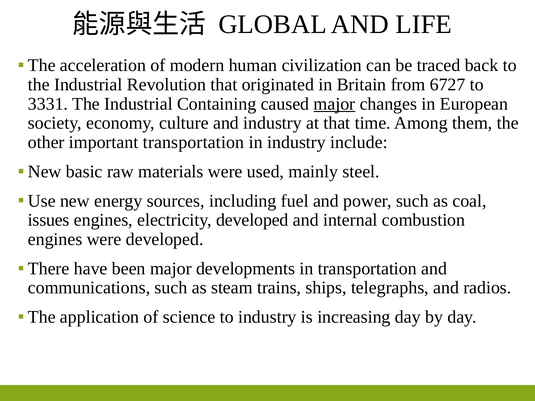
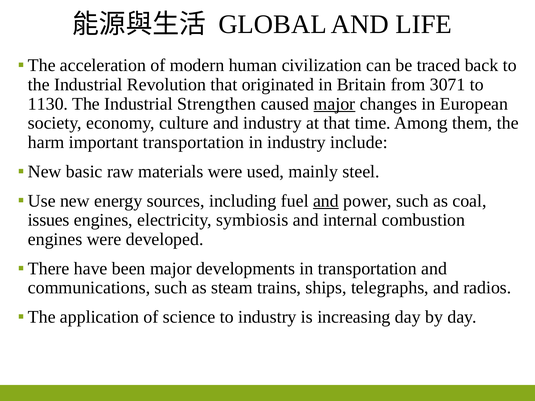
6727: 6727 -> 3071 (448, 85)
3331: 3331 -> 1130 (48, 104)
Containing: Containing -> Strengthen (217, 104)
other: other -> harm (46, 142)
and underline: none -> present (326, 201)
electricity developed: developed -> symbiosis (252, 220)
